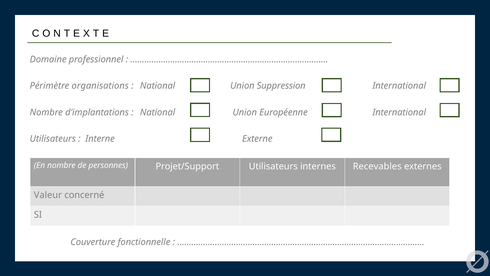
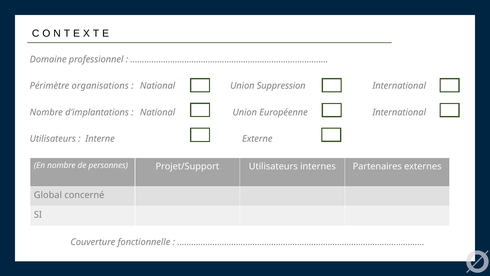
Recevables: Recevables -> Partenaires (377, 166)
Valeur: Valeur -> Global (48, 195)
